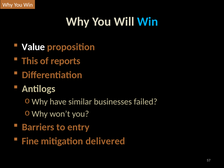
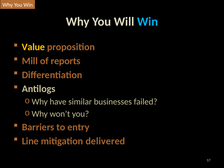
Value colour: white -> yellow (33, 47)
This: This -> Mill (30, 61)
Fine: Fine -> Line (30, 141)
